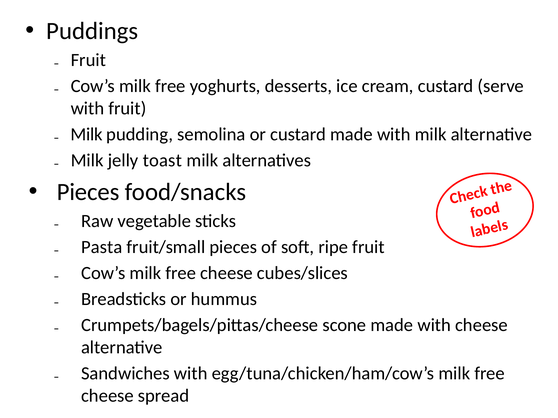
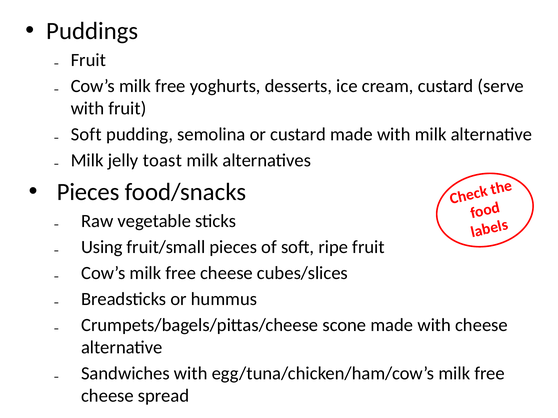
Milk: Milk -> Soft (86, 135)
Pasta: Pasta -> Using (102, 247)
